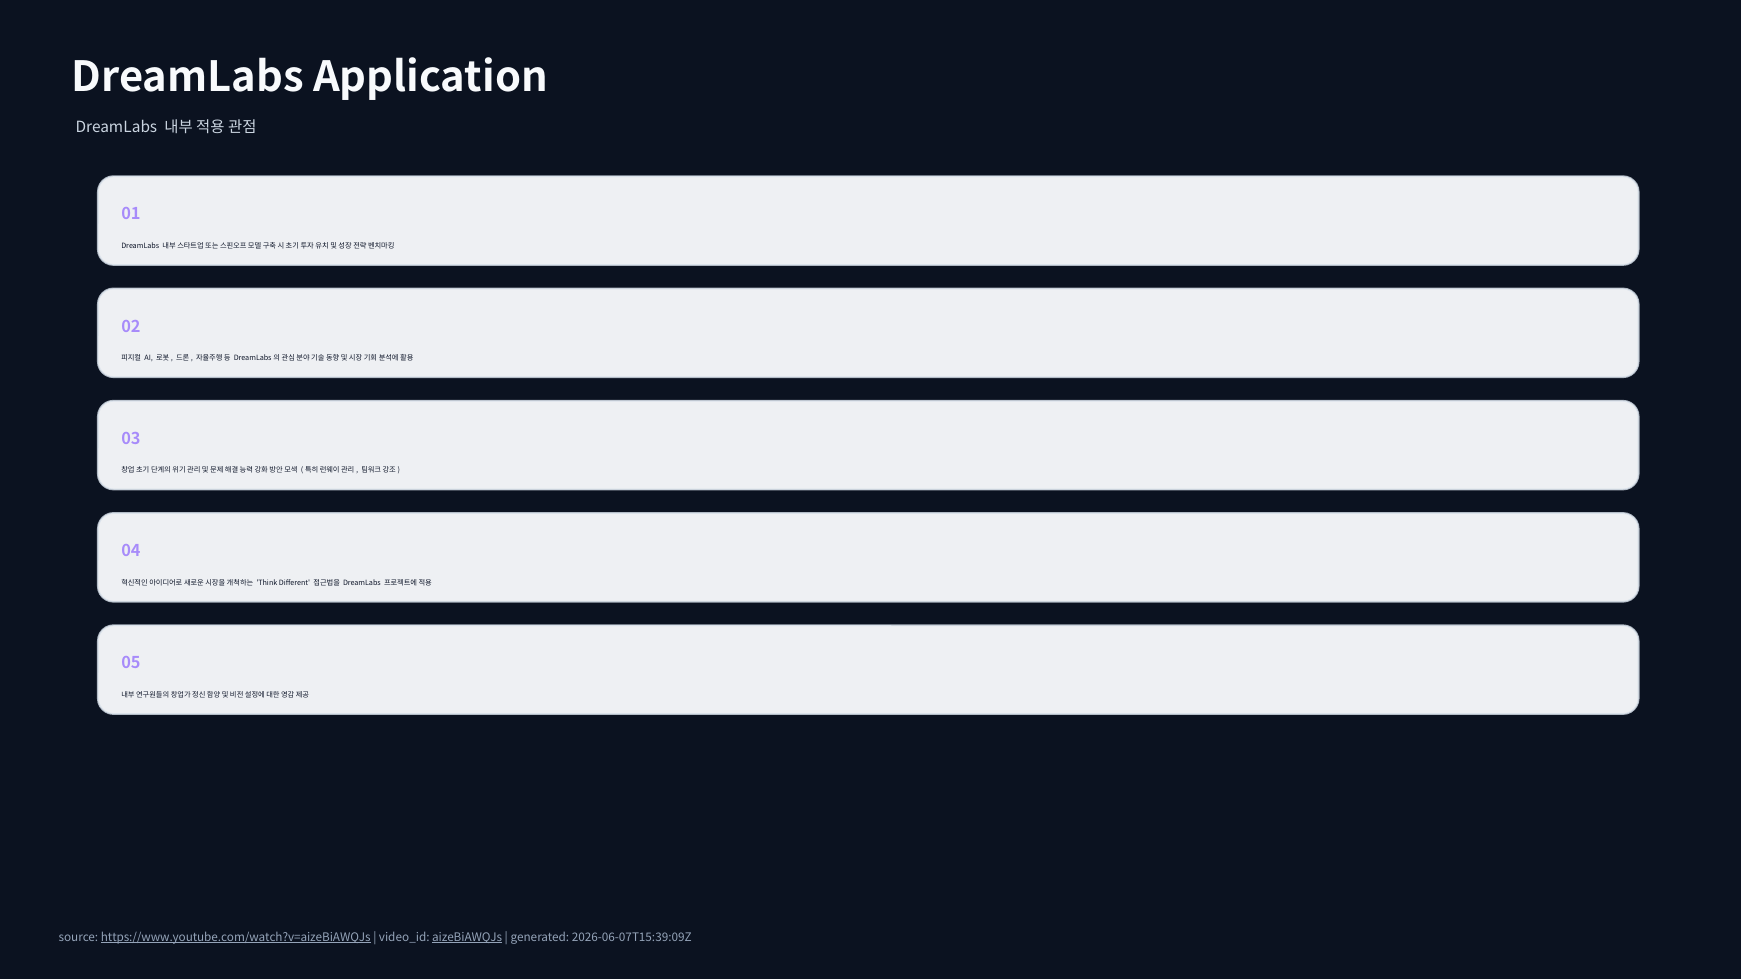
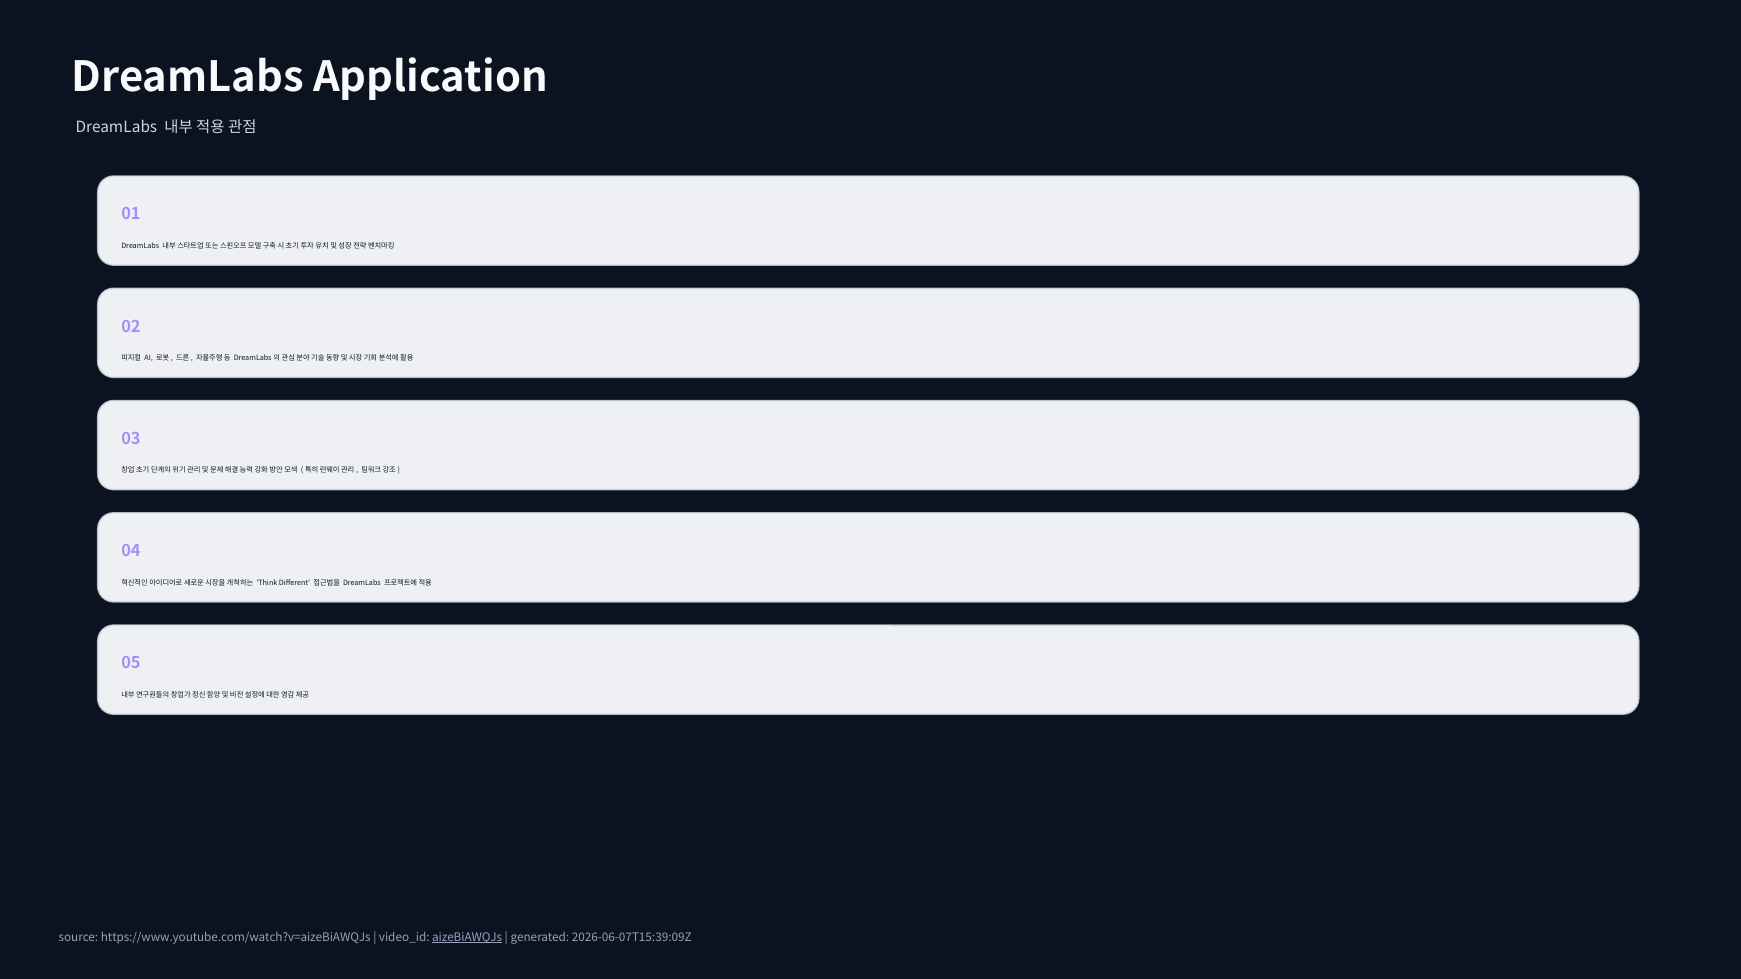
https://www.youtube.com/watch?v=aizeBiAWQJs underline: present -> none (236, 938)
